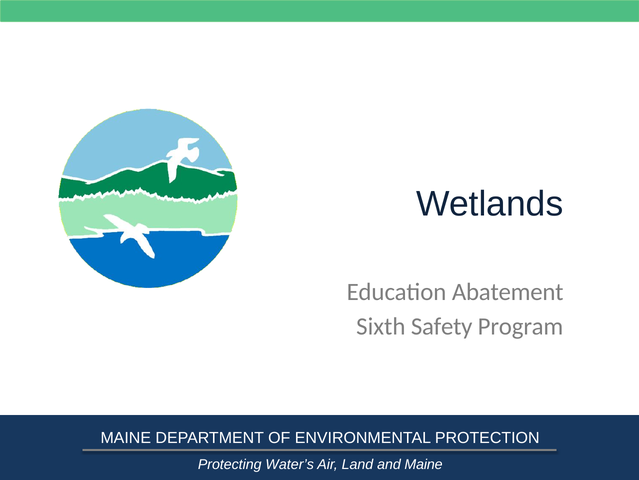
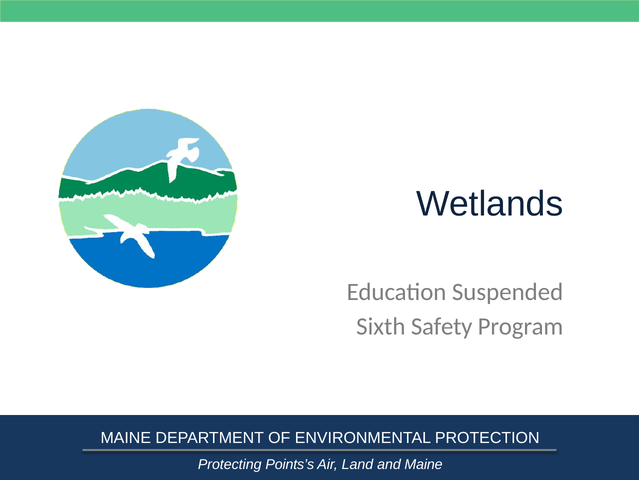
Abatement: Abatement -> Suspended (508, 291)
Water’s: Water’s -> Points’s (290, 464)
